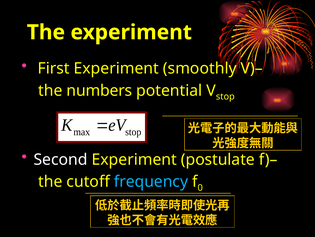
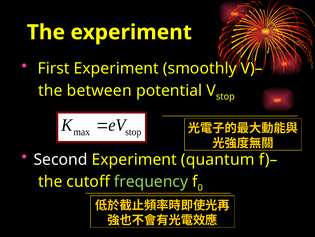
numbers: numbers -> between (99, 90)
postulate: postulate -> quantum (218, 159)
frequency colour: light blue -> light green (151, 181)
